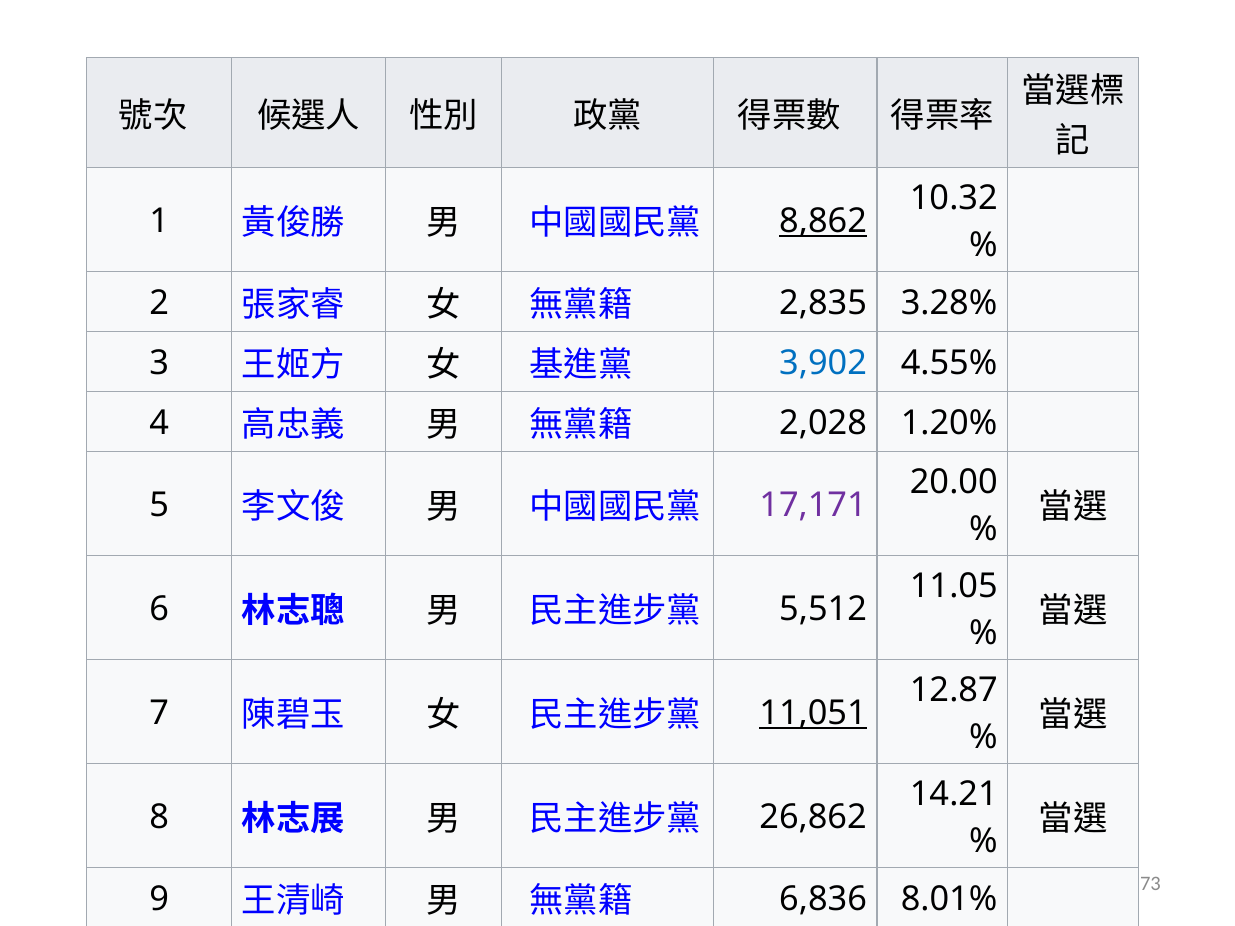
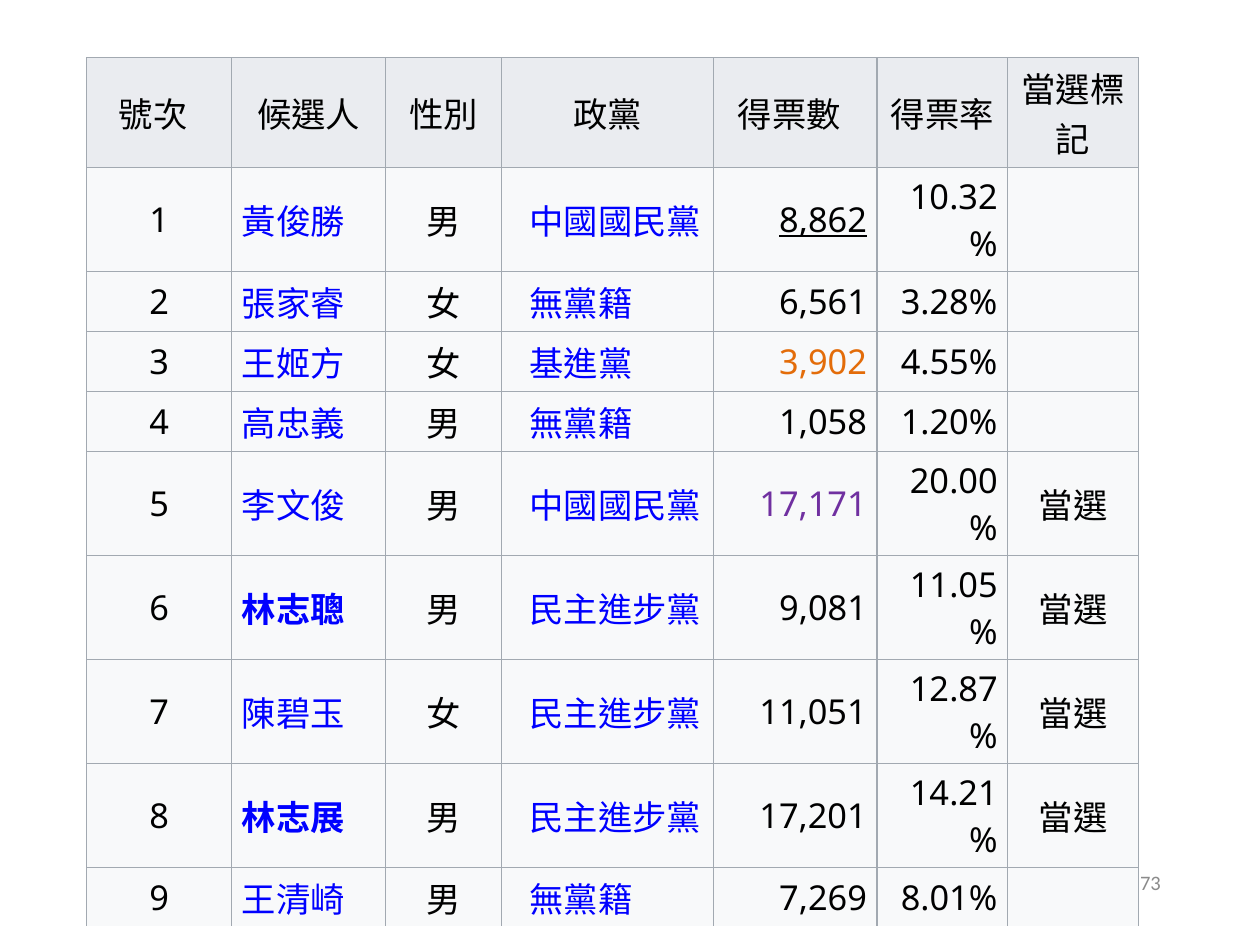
2,835: 2,835 -> 6,561 (823, 304)
3,902 colour: blue -> orange (823, 364)
2,028: 2,028 -> 1,058 (823, 424)
5,512: 5,512 -> 9,081 (823, 610)
11,051 underline: present -> none (813, 714)
26,862: 26,862 -> 17,201 (813, 818)
6,836: 6,836 -> 7,269 (823, 900)
